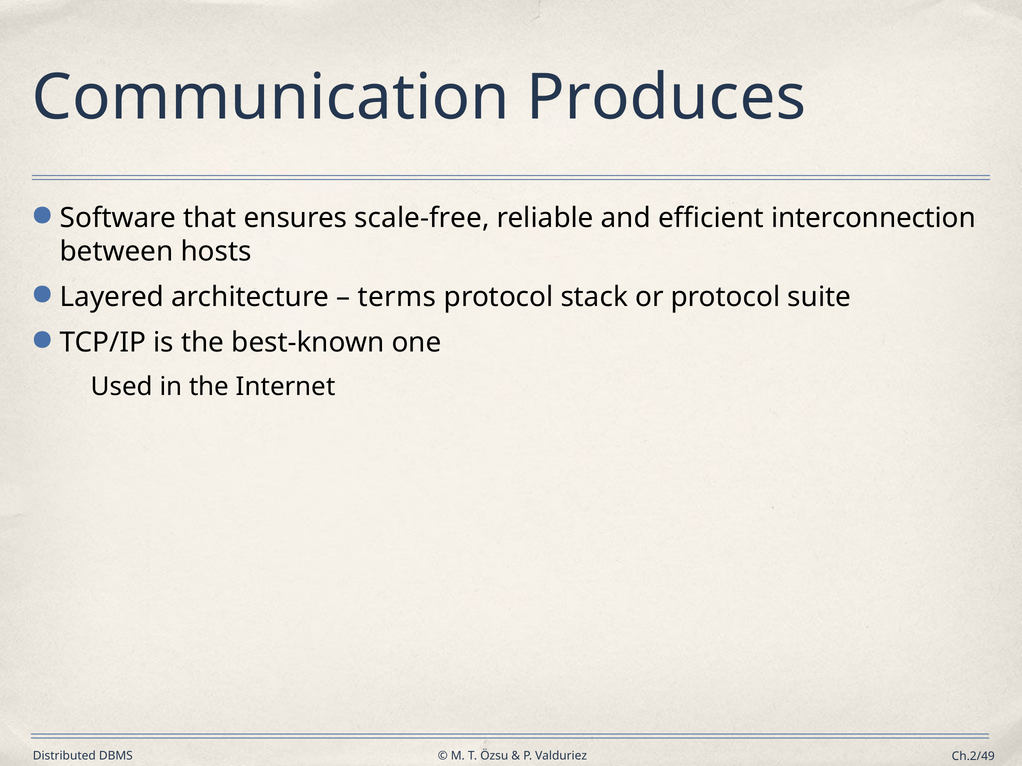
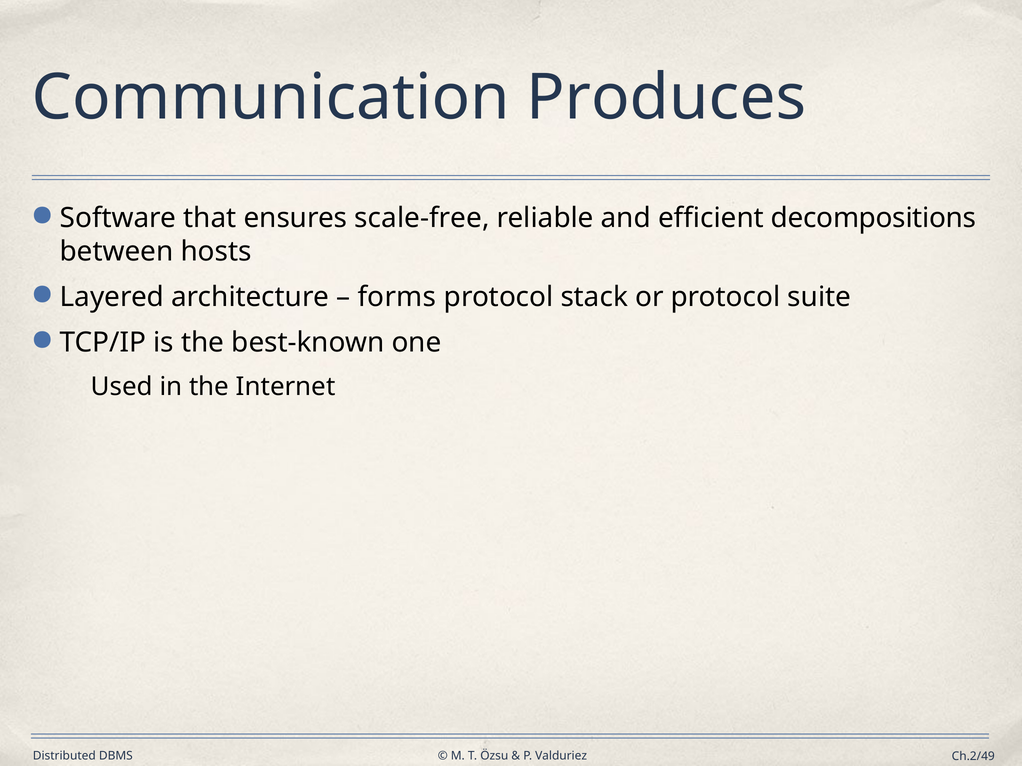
interconnection: interconnection -> decompositions (874, 218)
terms: terms -> forms (397, 297)
